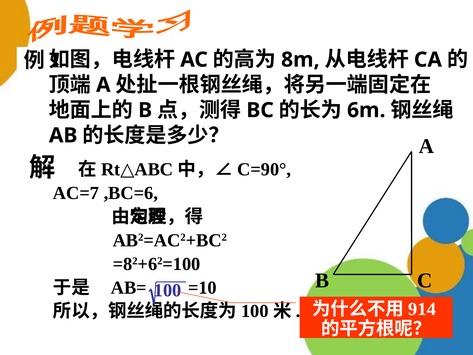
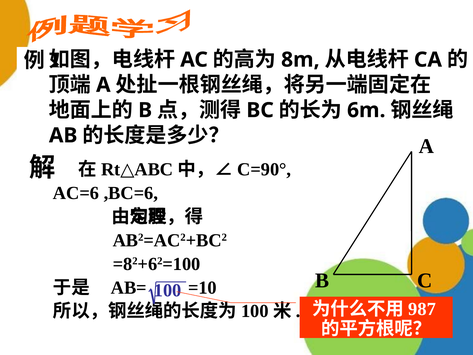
AC=7: AC=7 -> AC=6 (76, 193)
914: 914 -> 987 (422, 309)
